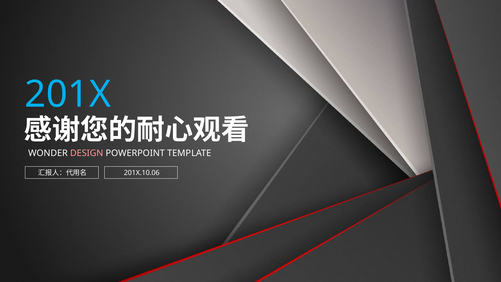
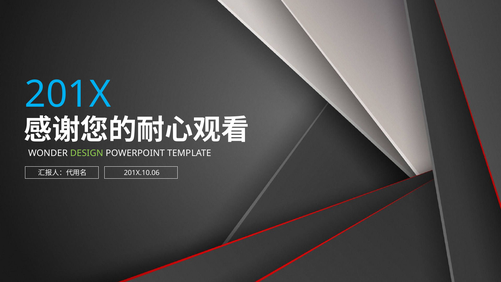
DESIGN colour: pink -> light green (87, 153)
